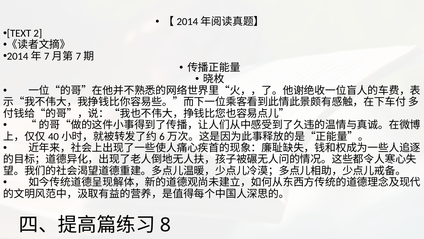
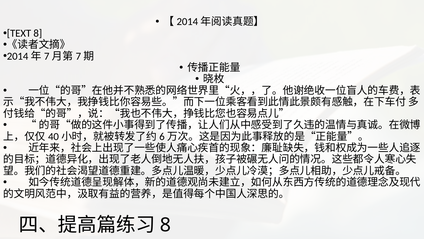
TEXT 2: 2 -> 8 (38, 33)
